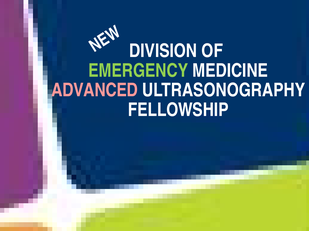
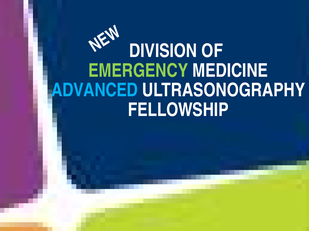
ADVANCED colour: pink -> light blue (95, 91)
